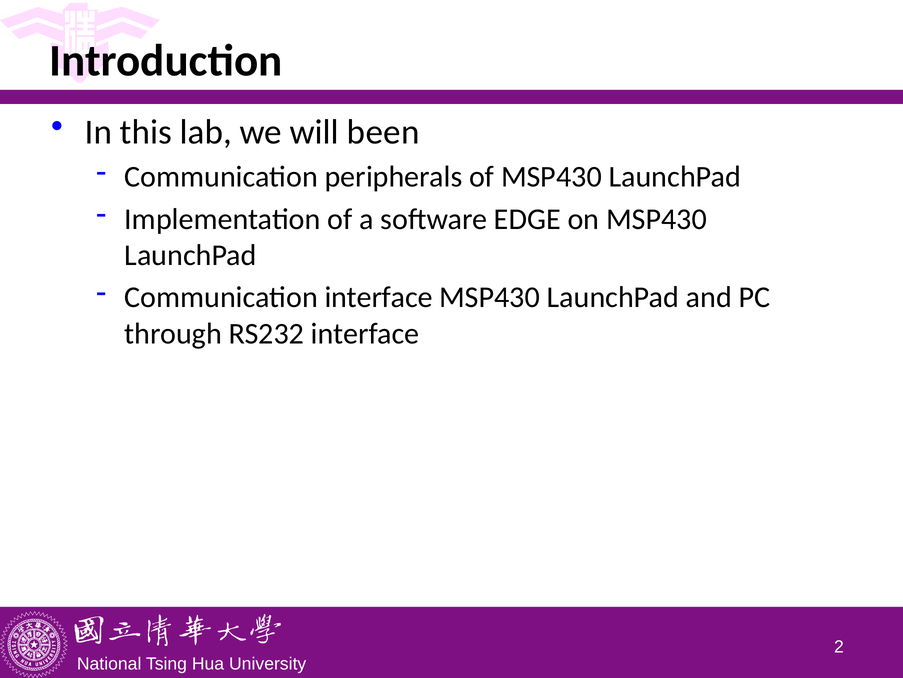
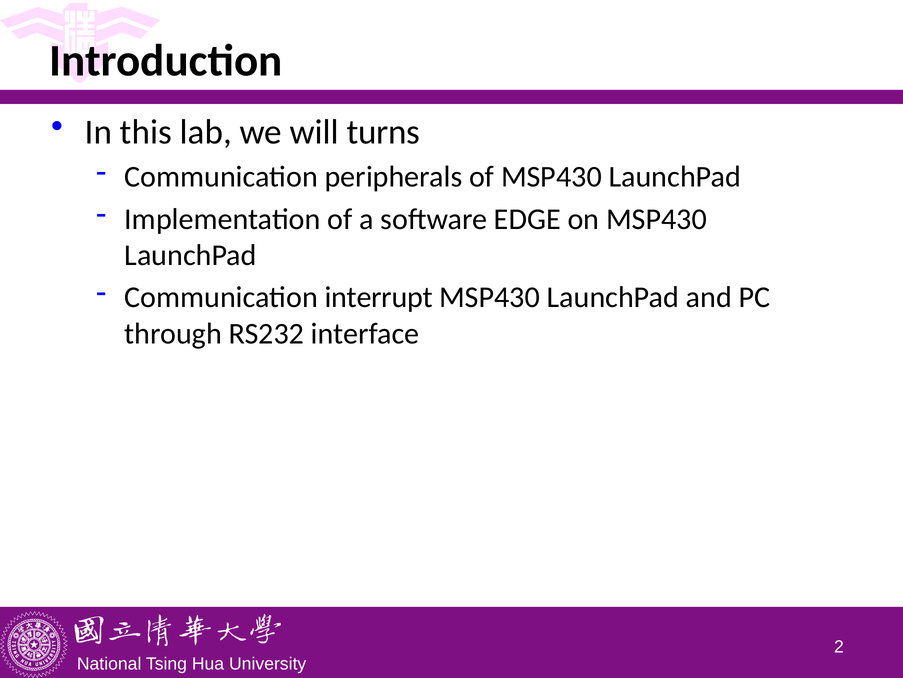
been: been -> turns (384, 132)
Communication interface: interface -> interrupt (379, 297)
